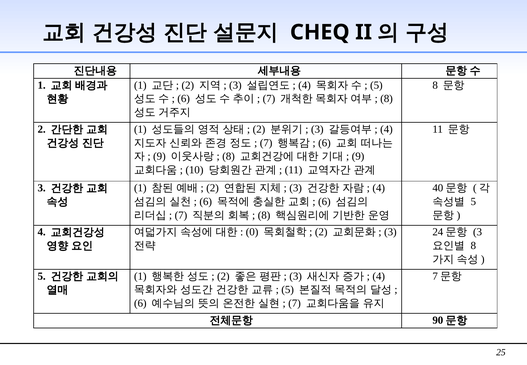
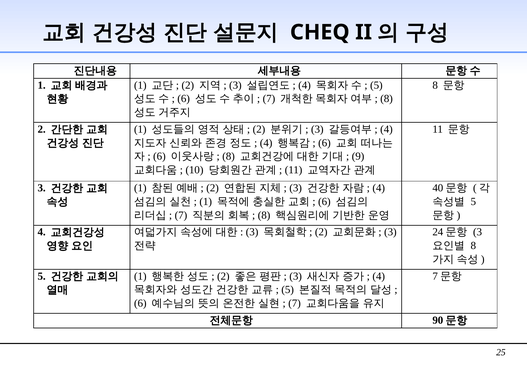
7: 7 -> 4 (266, 143)
9: 9 -> 6 (159, 156)
6: 6 -> 1 (206, 201)
0: 0 -> 3 (252, 232)
